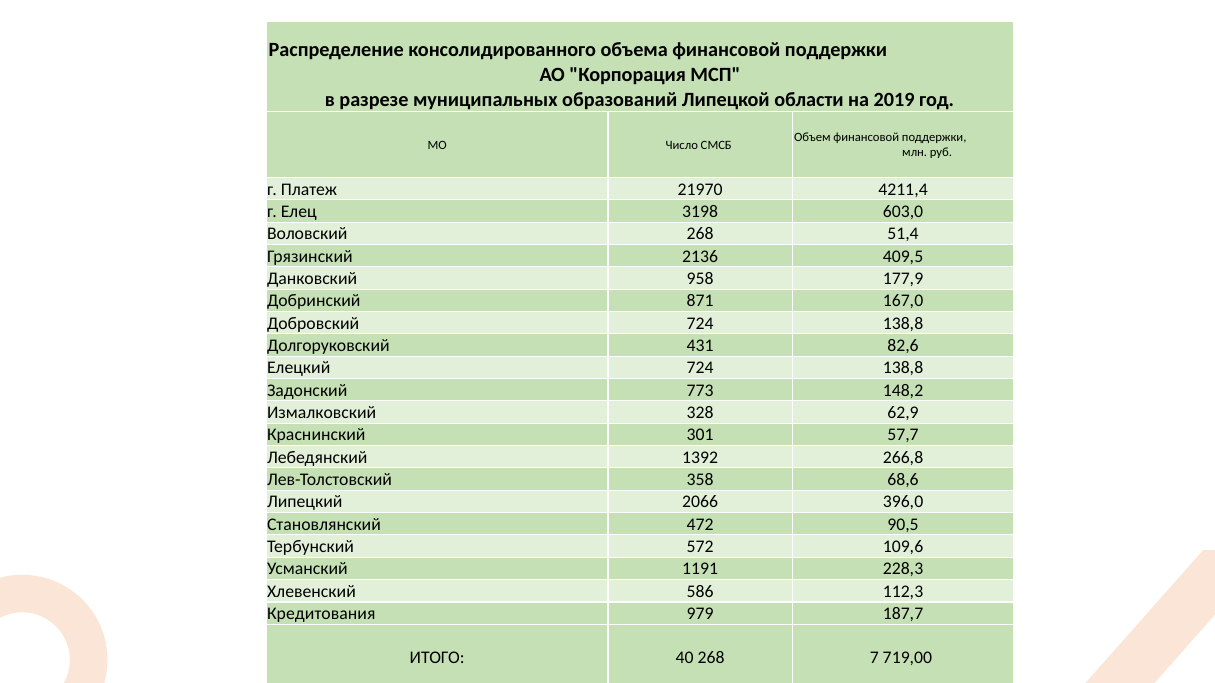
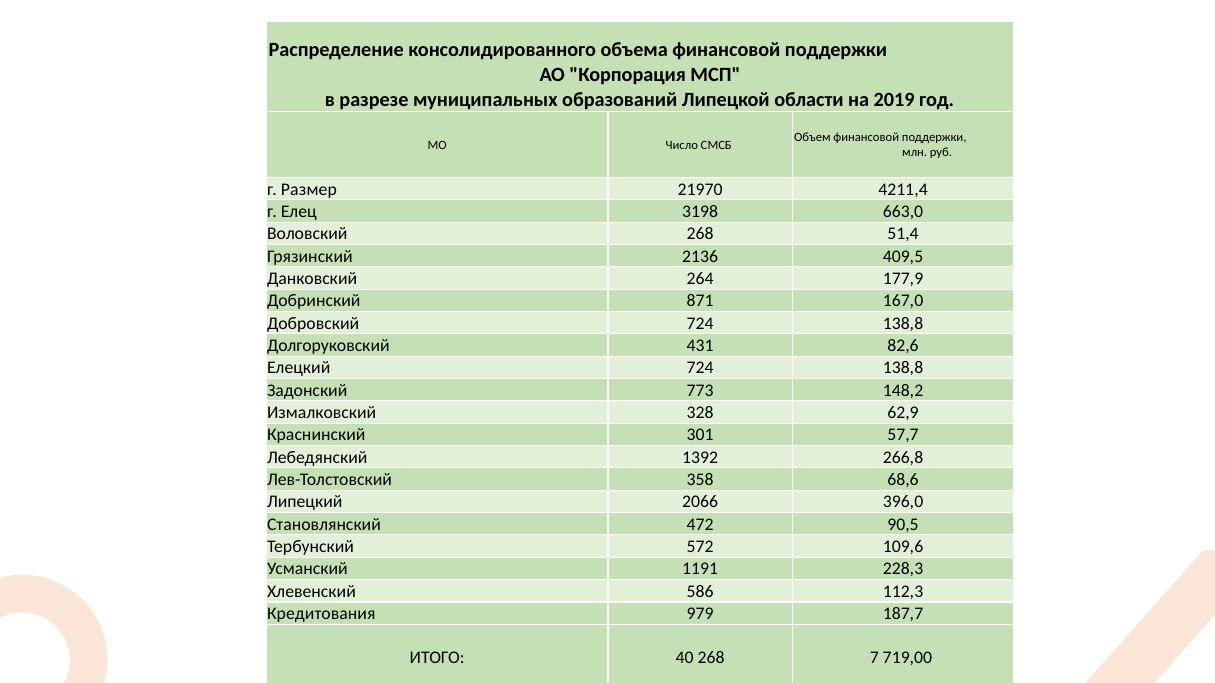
Платеж: Платеж -> Размер (309, 189)
603,0: 603,0 -> 663,0 (903, 212)
958: 958 -> 264 (700, 279)
